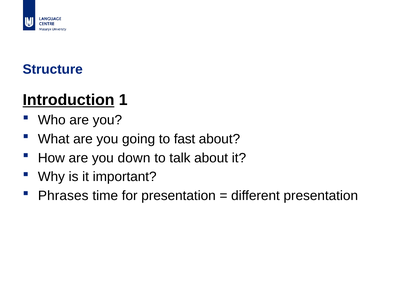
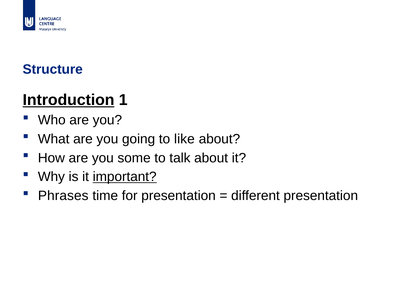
fast: fast -> like (184, 139)
down: down -> some (134, 158)
important underline: none -> present (125, 177)
